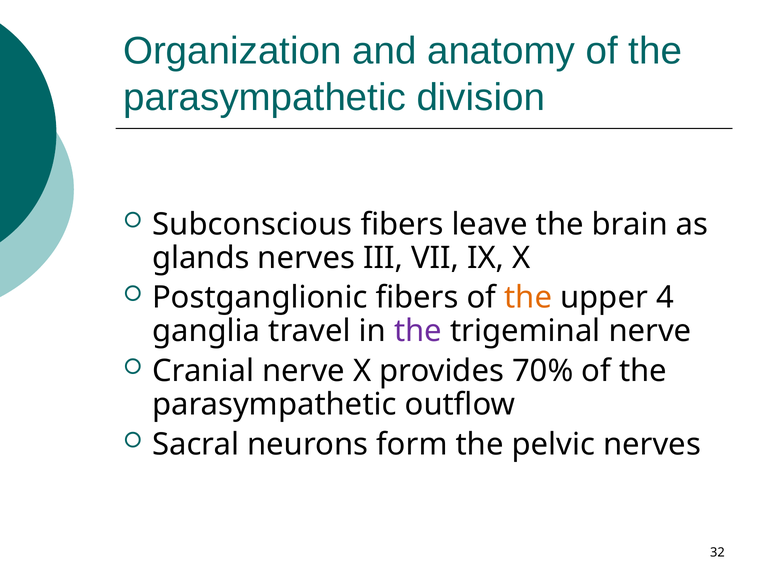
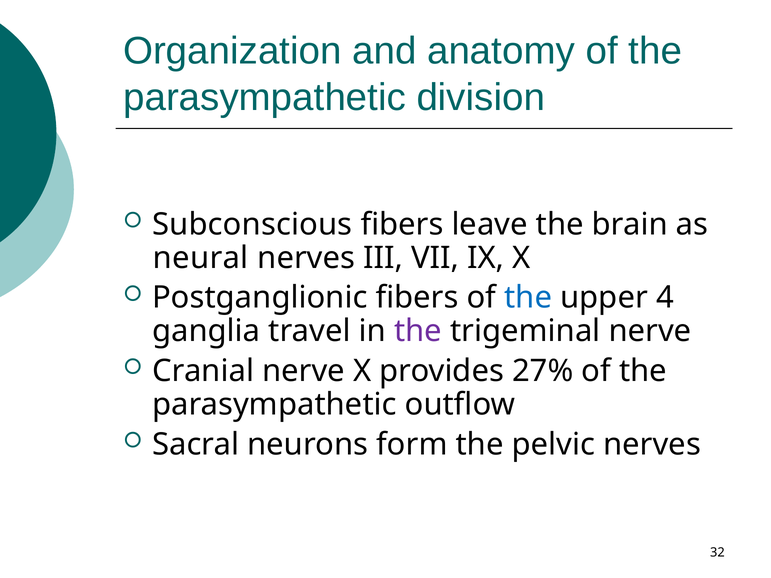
glands: glands -> neural (201, 258)
the colour: orange -> blue (528, 298)
70%: 70% -> 27% (543, 371)
